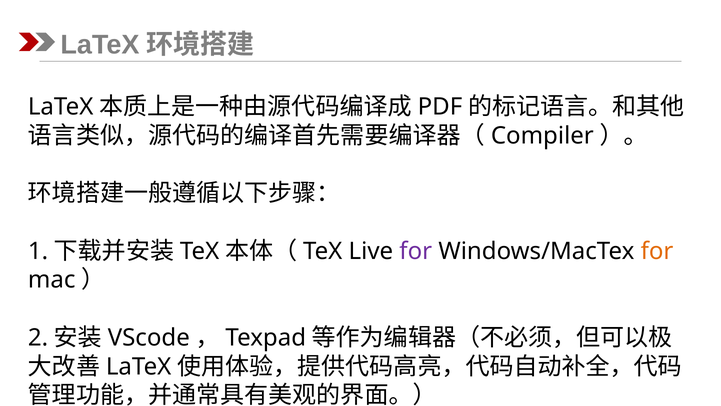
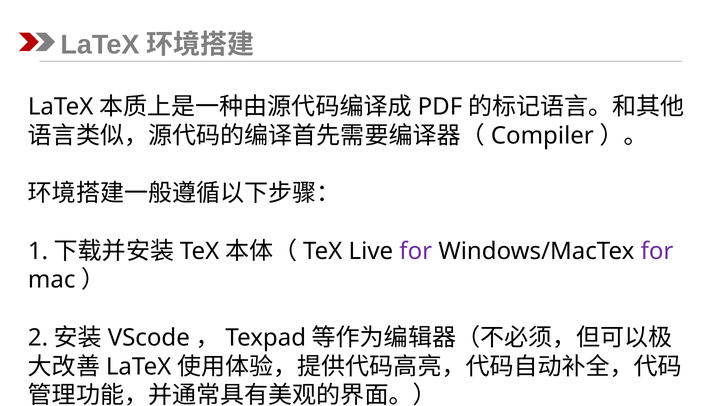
for colour: orange -> purple (657, 251)
